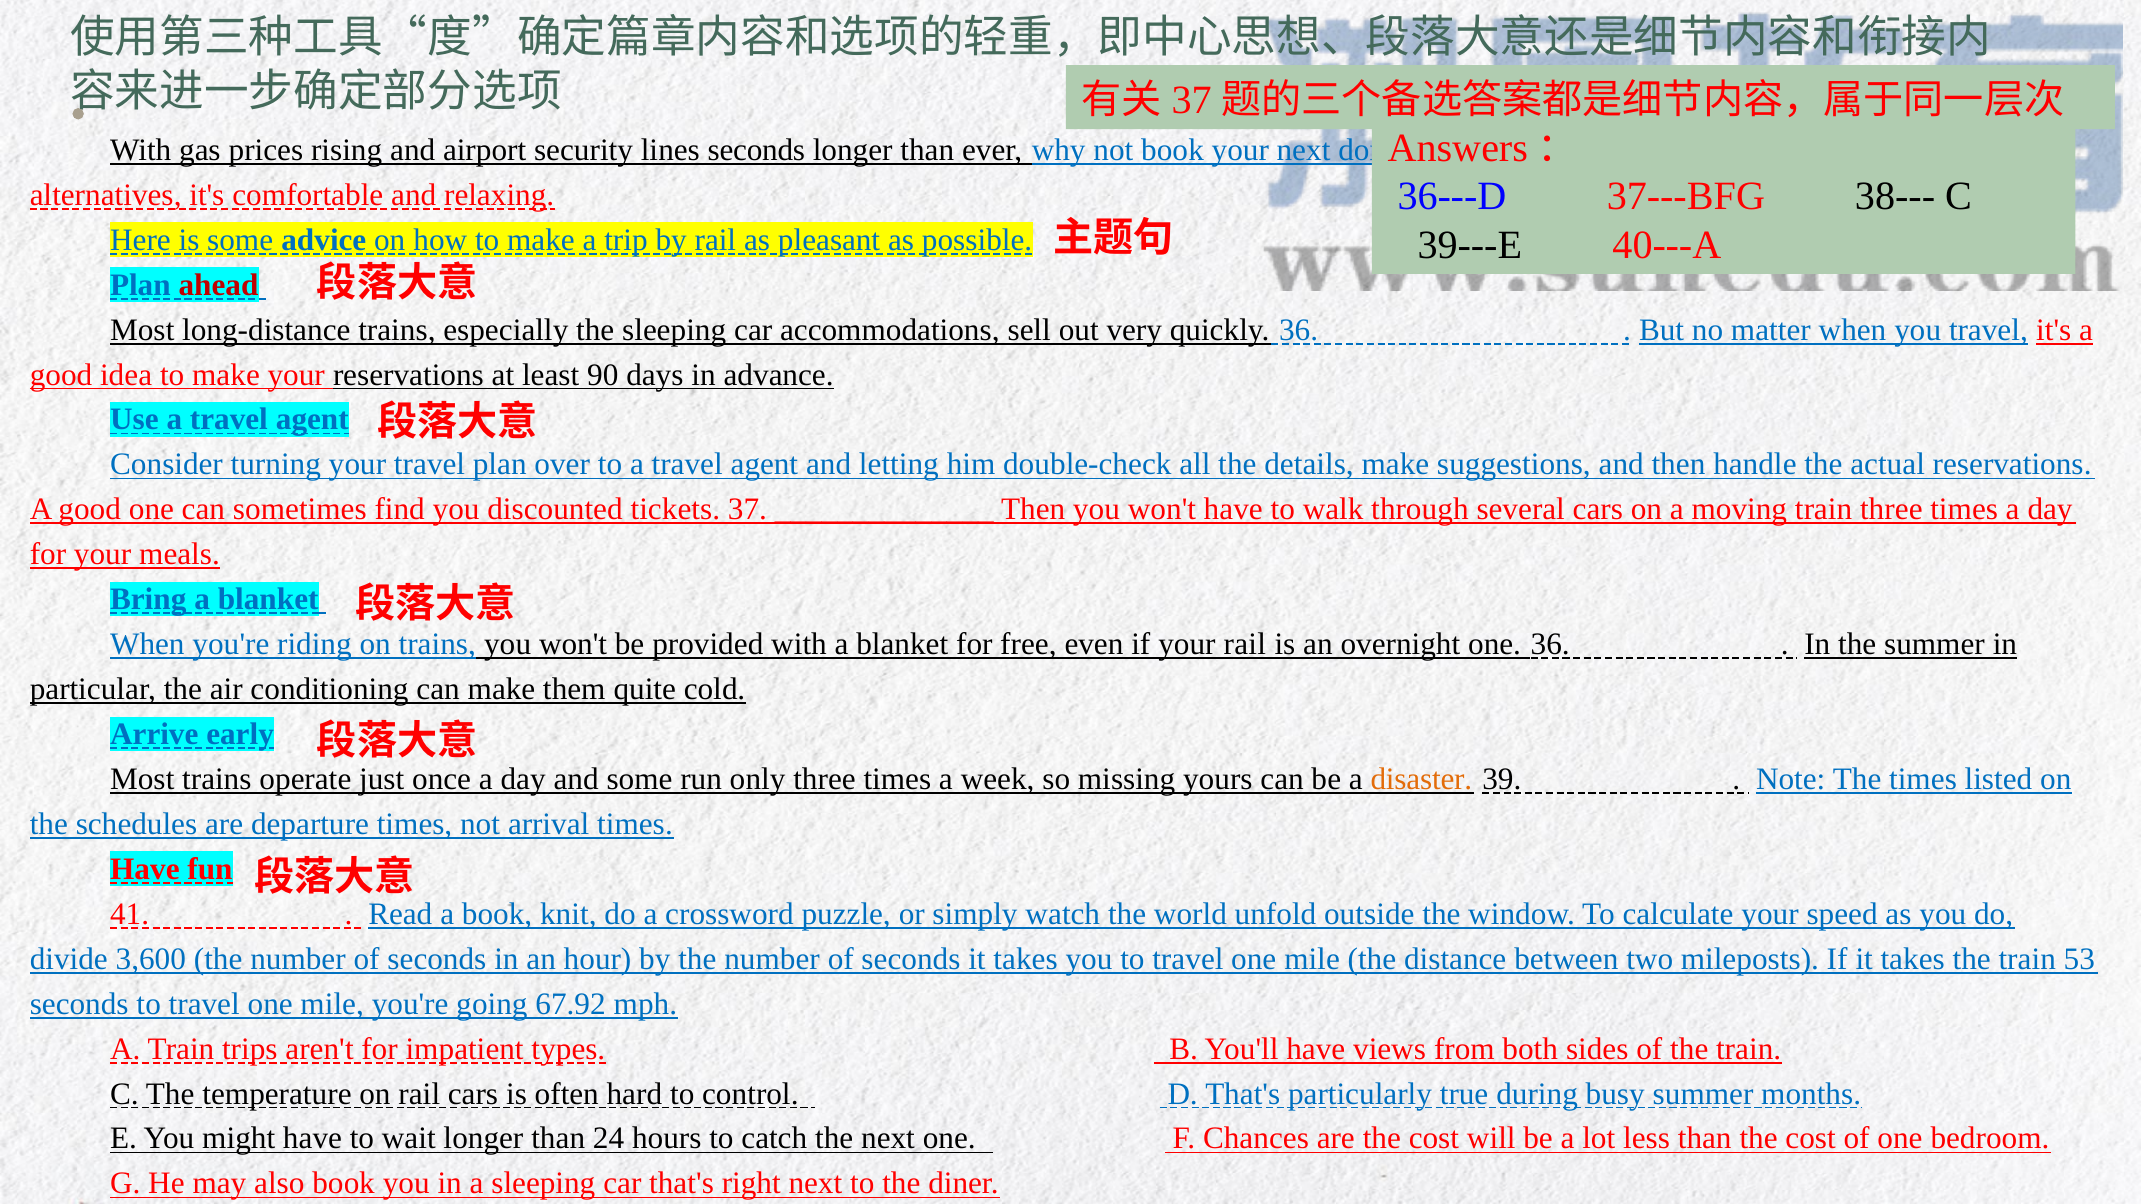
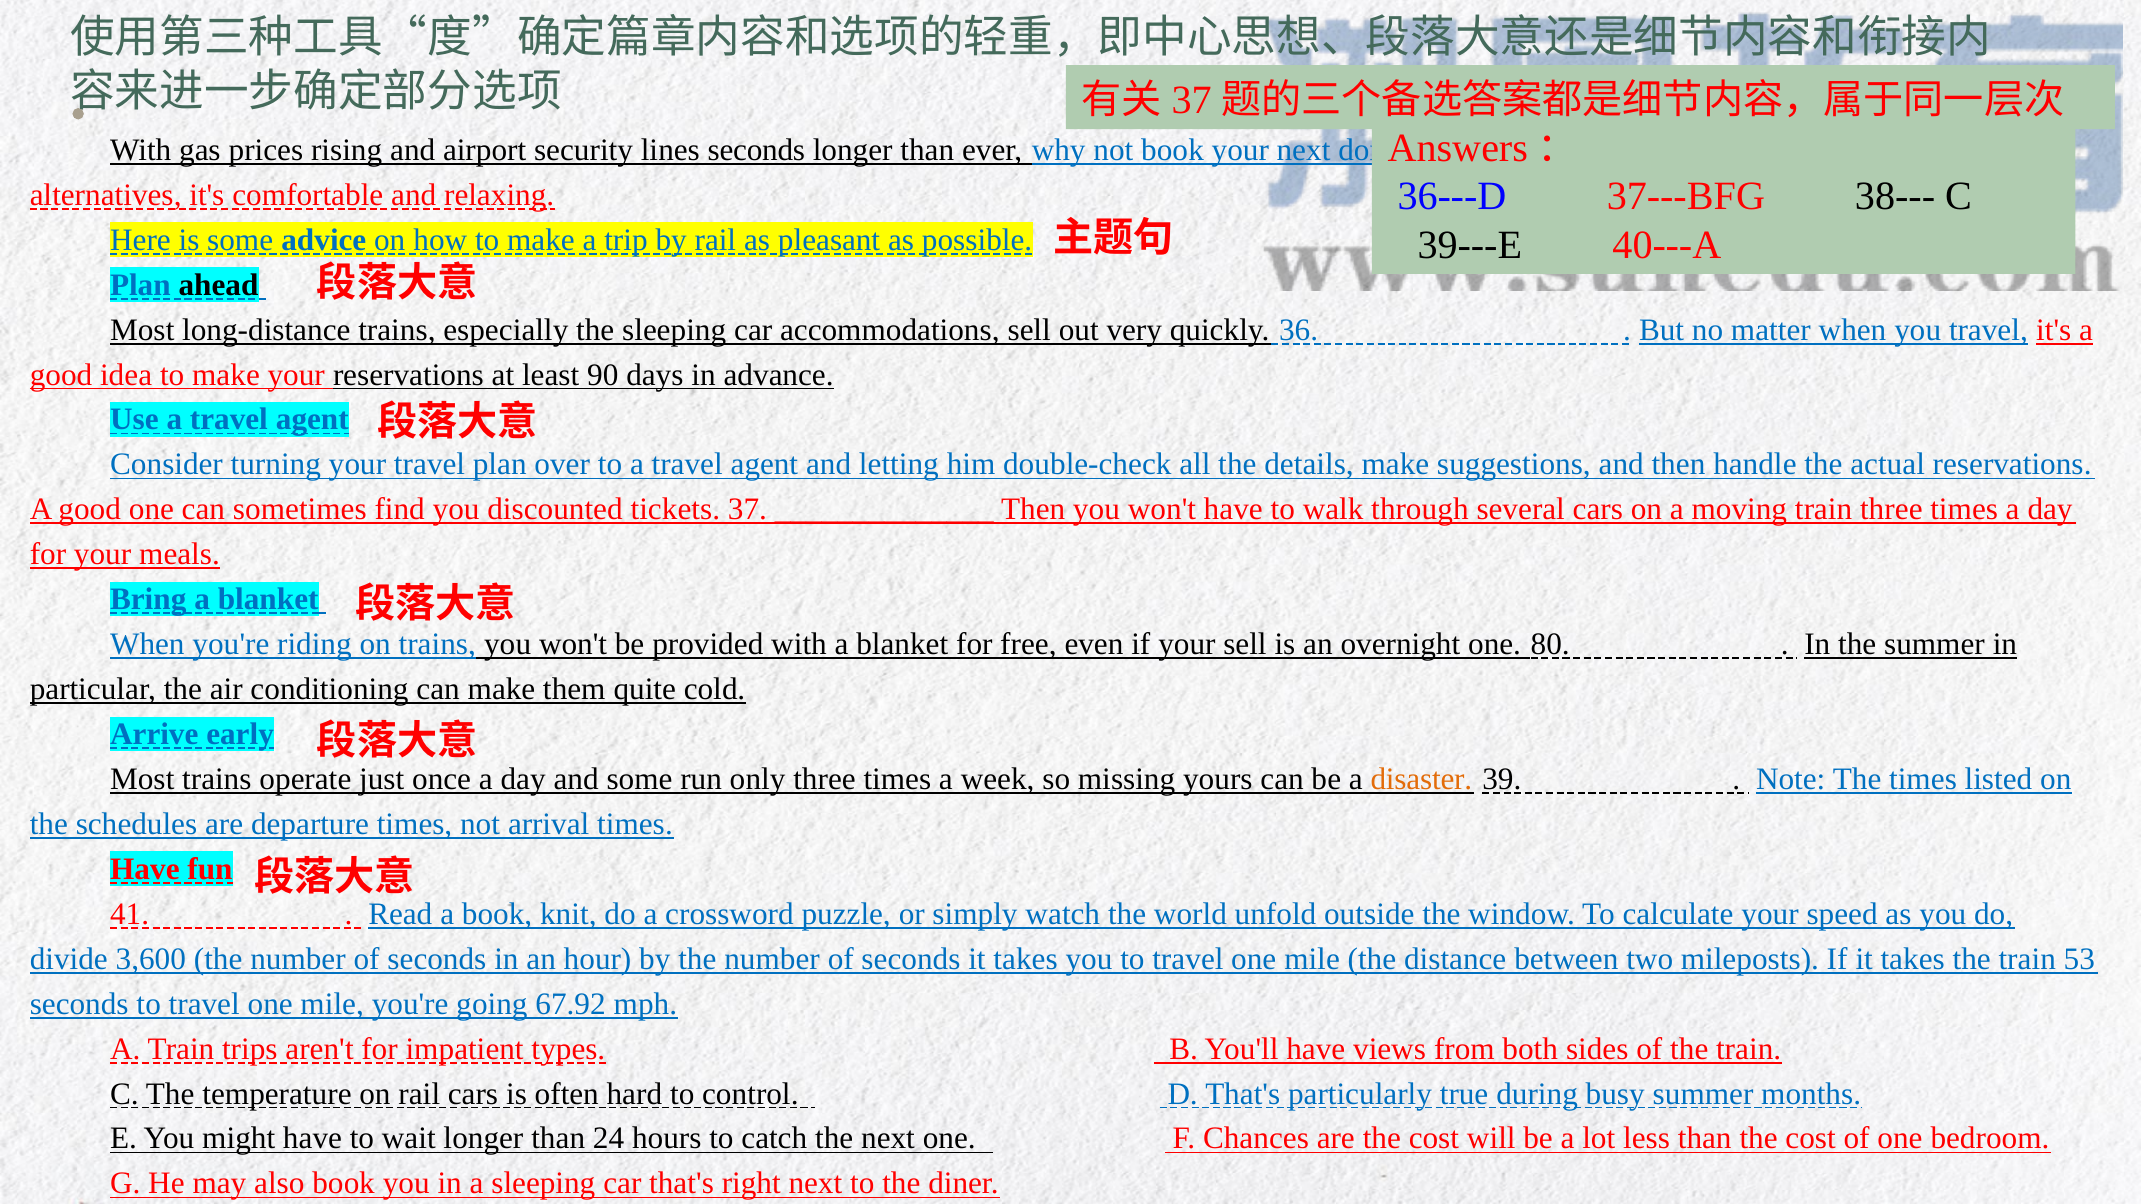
ahead colour: red -> black (219, 285)
your rail: rail -> sell (1245, 645)
one 36: 36 -> 80 (1550, 645)
